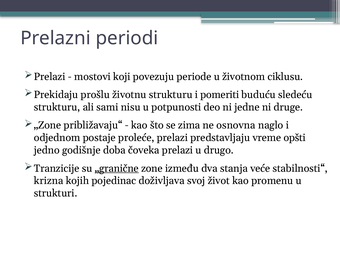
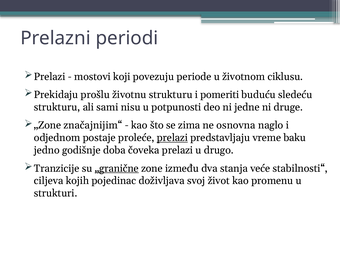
približavaju“: približavaju“ -> značajnijim“ (93, 125)
prelazi underline: none -> present (172, 138)
opšti: opšti -> baku (295, 138)
krizna: krizna -> ciljeva (49, 181)
